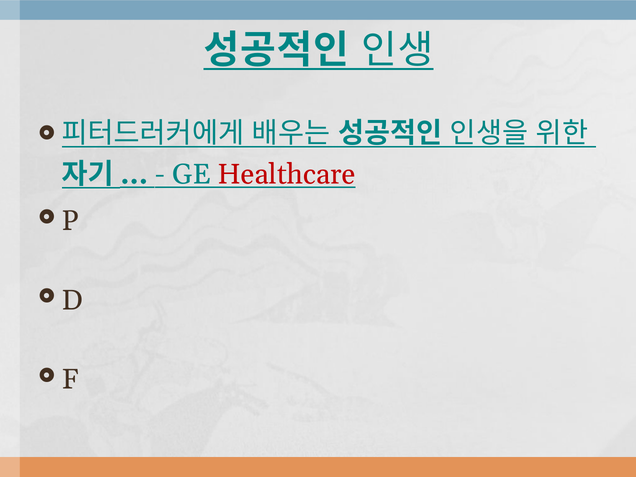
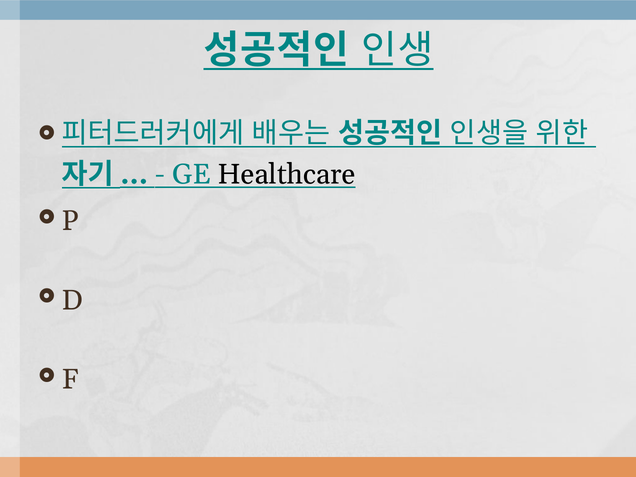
Healthcare colour: red -> black (287, 174)
